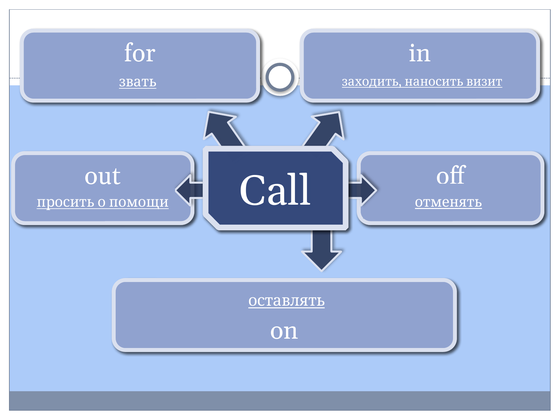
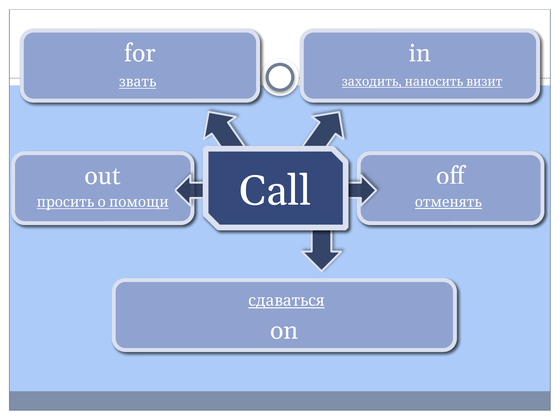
оставлять: оставлять -> сдаваться (287, 301)
